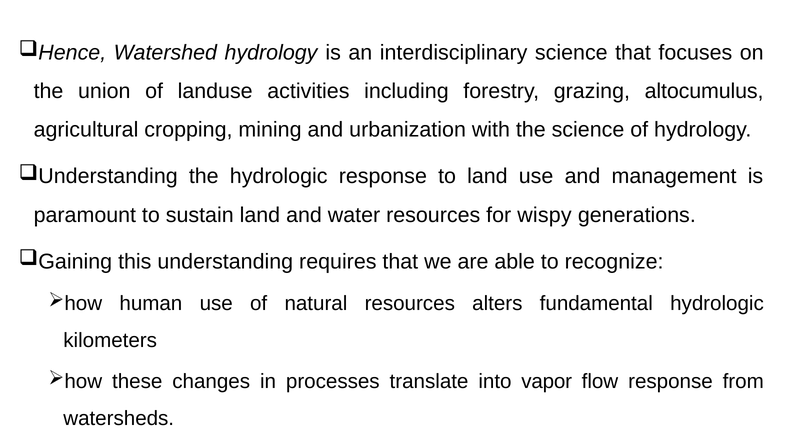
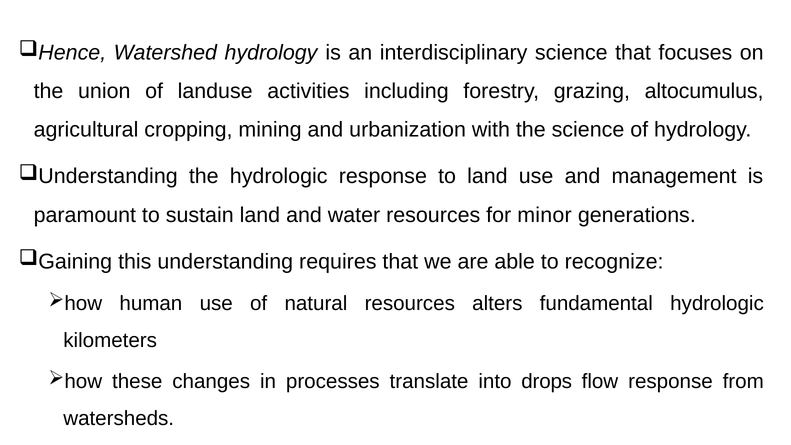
wispy: wispy -> minor (544, 215)
vapor: vapor -> drops (547, 382)
